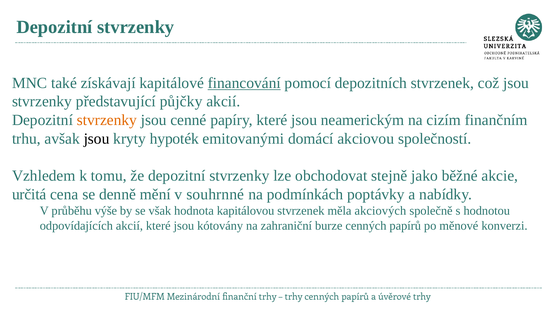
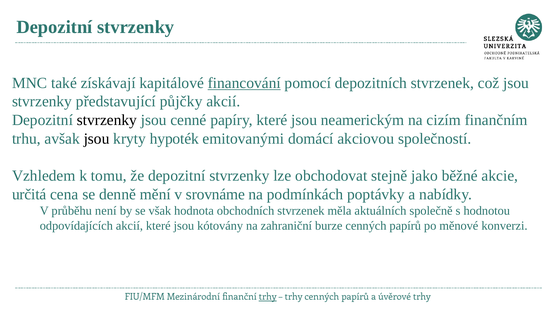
stvrzenky colour: orange -> black (107, 120)
souhrnné: souhrnné -> srovnáme (215, 194)
výše: výše -> není (106, 211)
kapitálovou: kapitálovou -> obchodních (246, 211)
akciových: akciových -> aktuálních (380, 211)
trhy underline: none -> present (268, 297)
